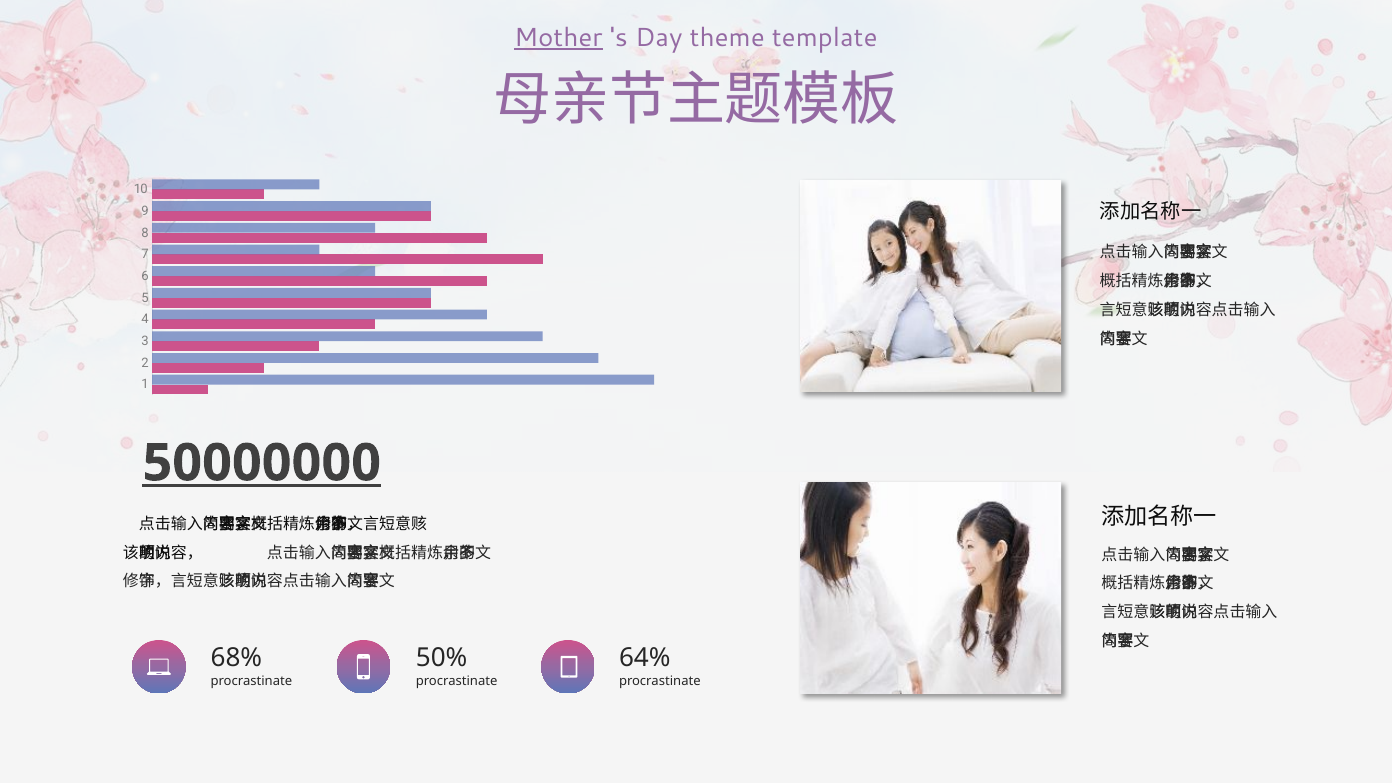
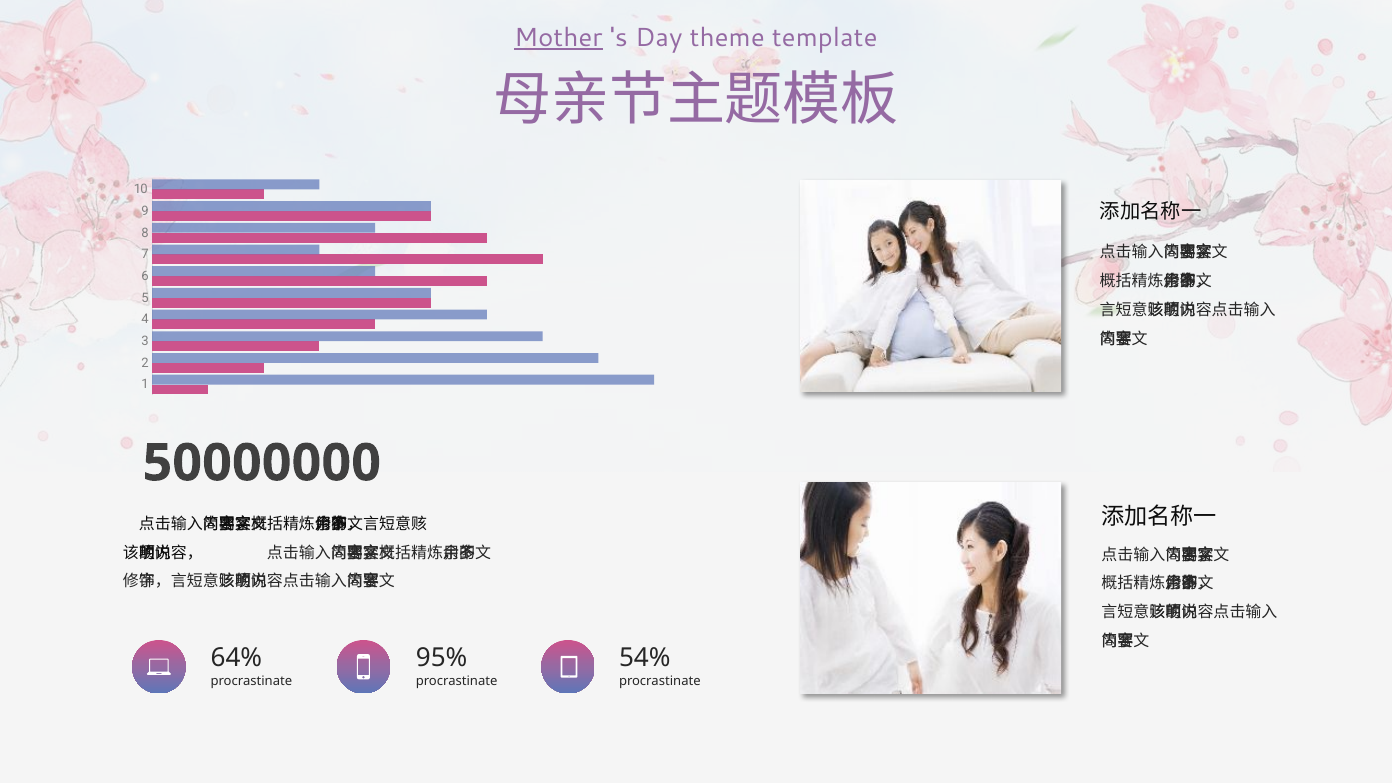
50000000 underline: present -> none (262, 463)
68%: 68% -> 64% (236, 658)
50%: 50% -> 95% (442, 658)
64%: 64% -> 54% (645, 658)
